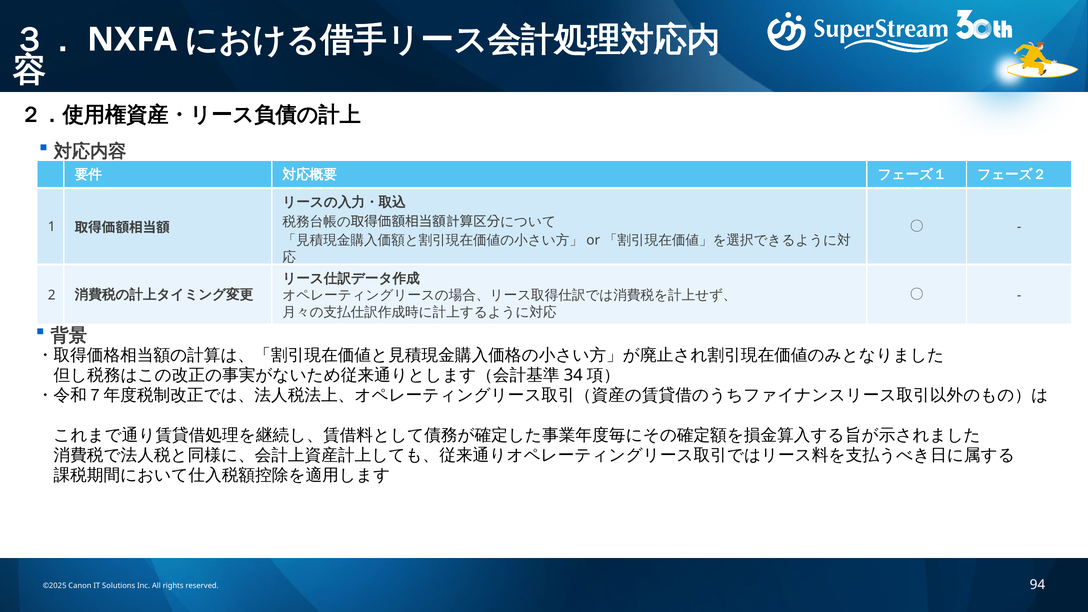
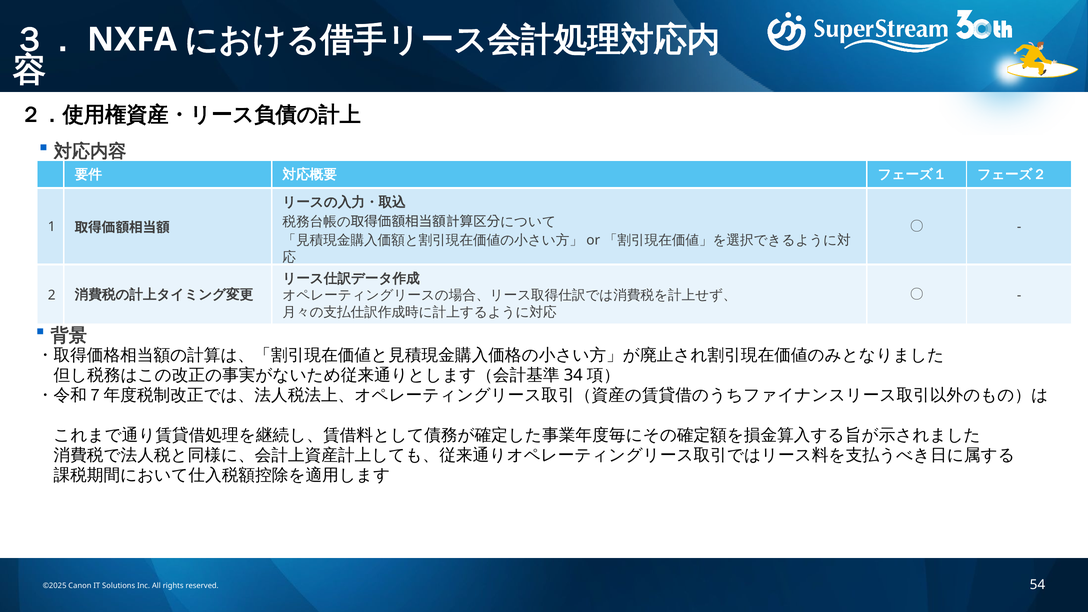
94: 94 -> 54 (1037, 585)
